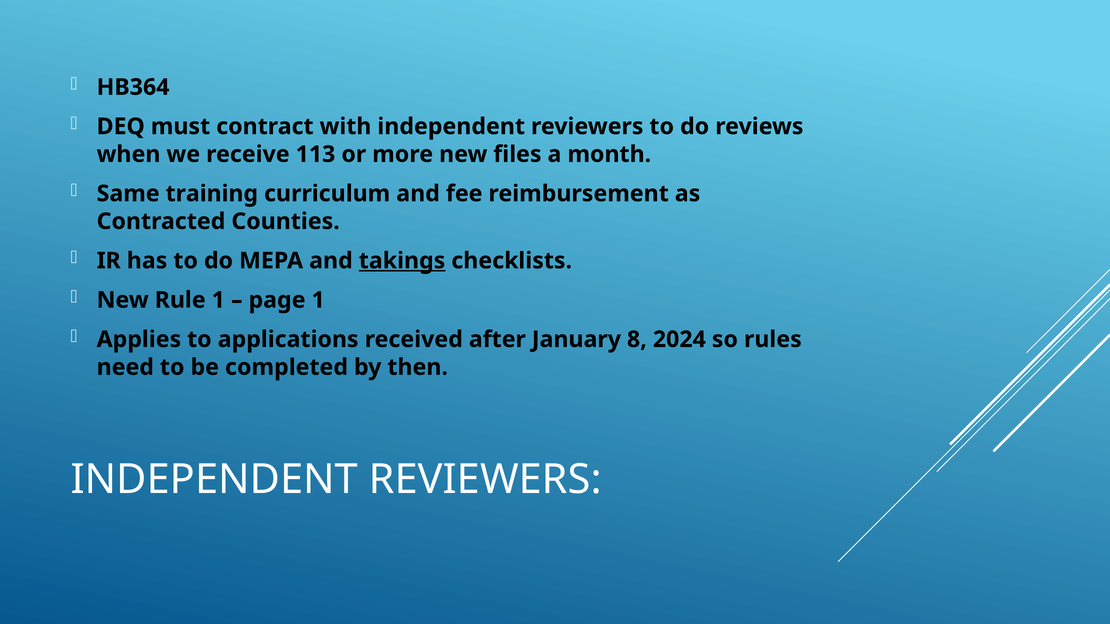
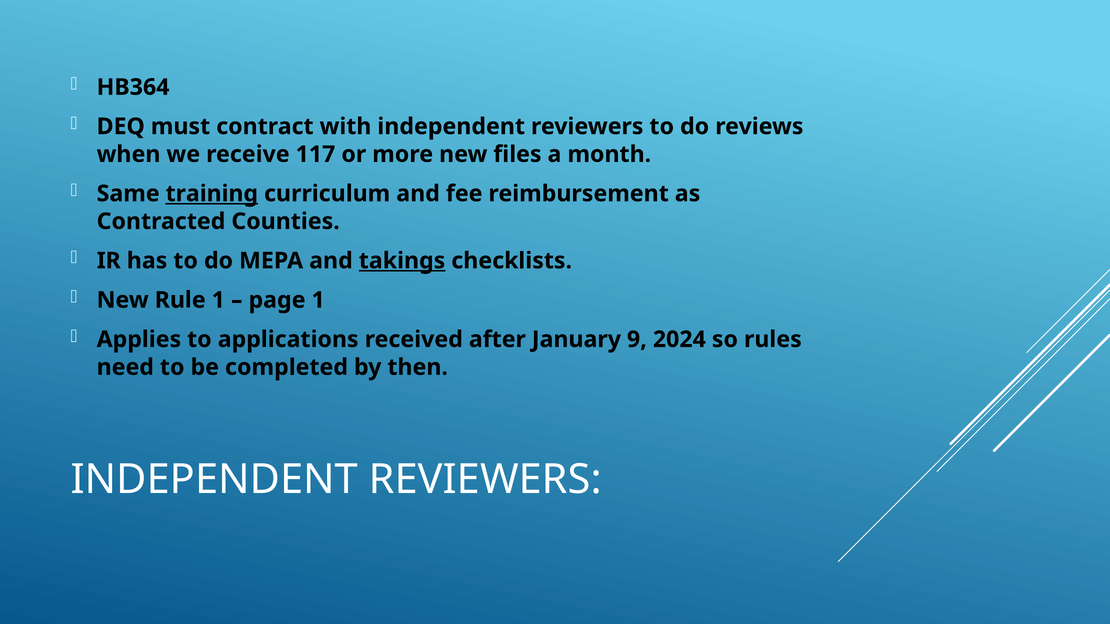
113: 113 -> 117 (315, 154)
training underline: none -> present (212, 194)
8: 8 -> 9 (637, 340)
